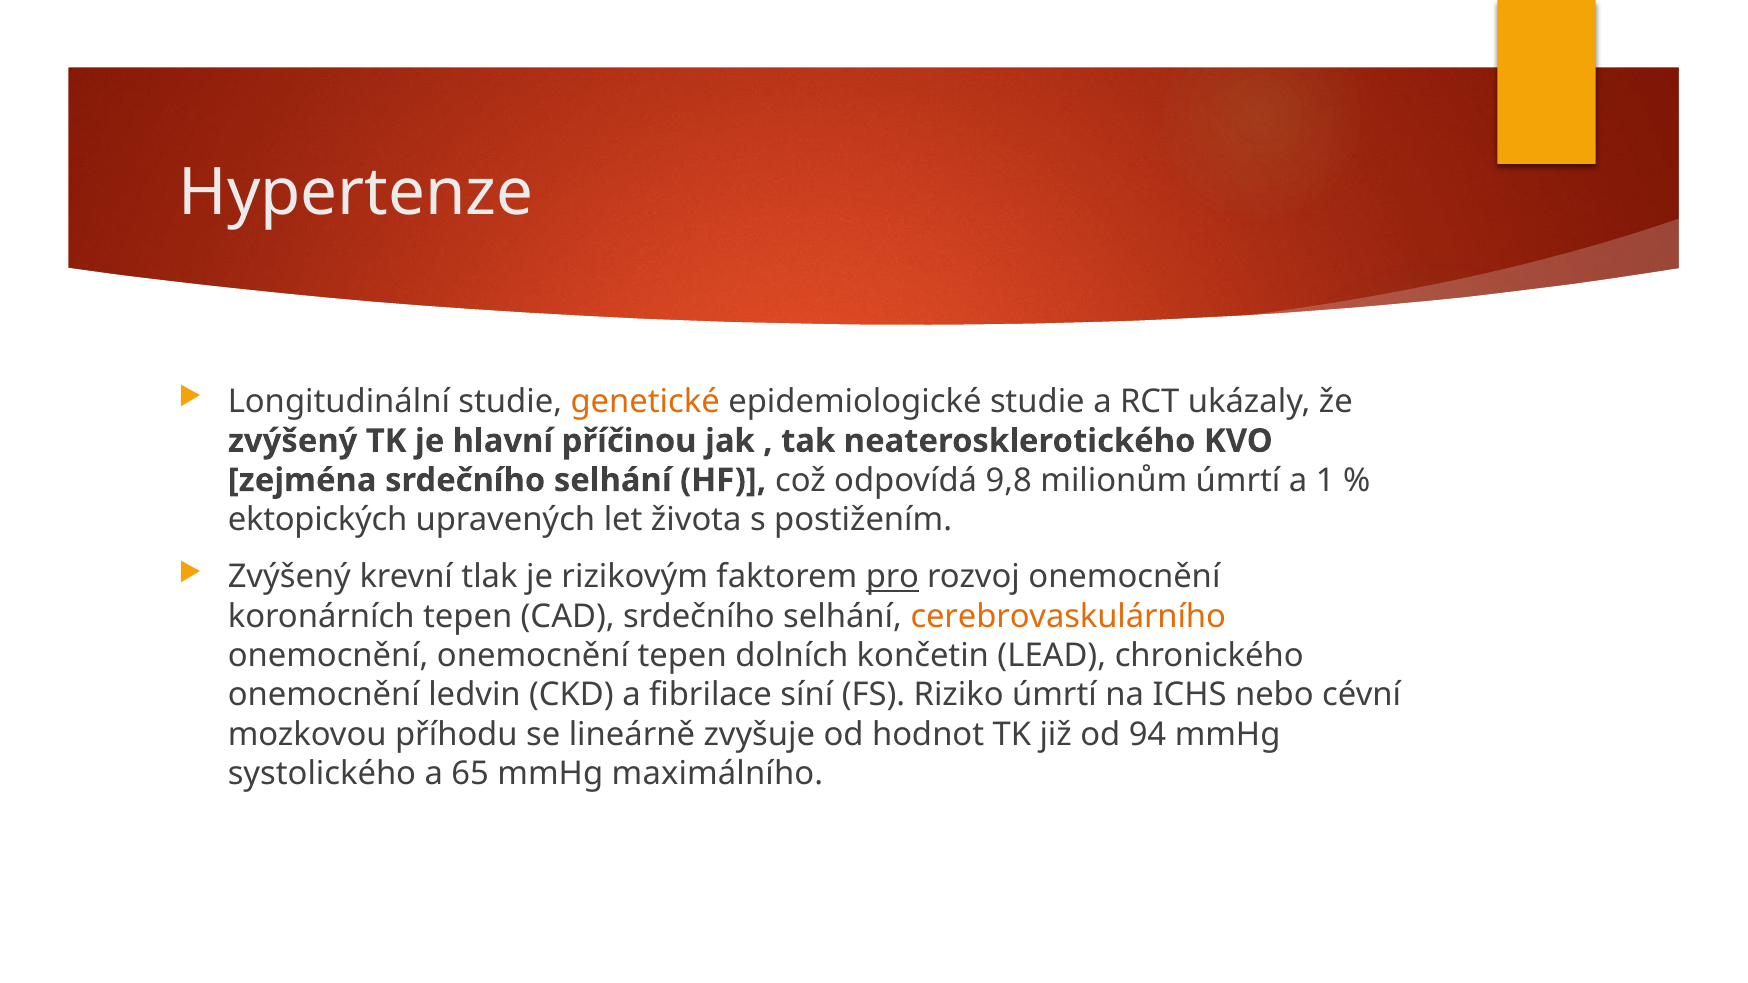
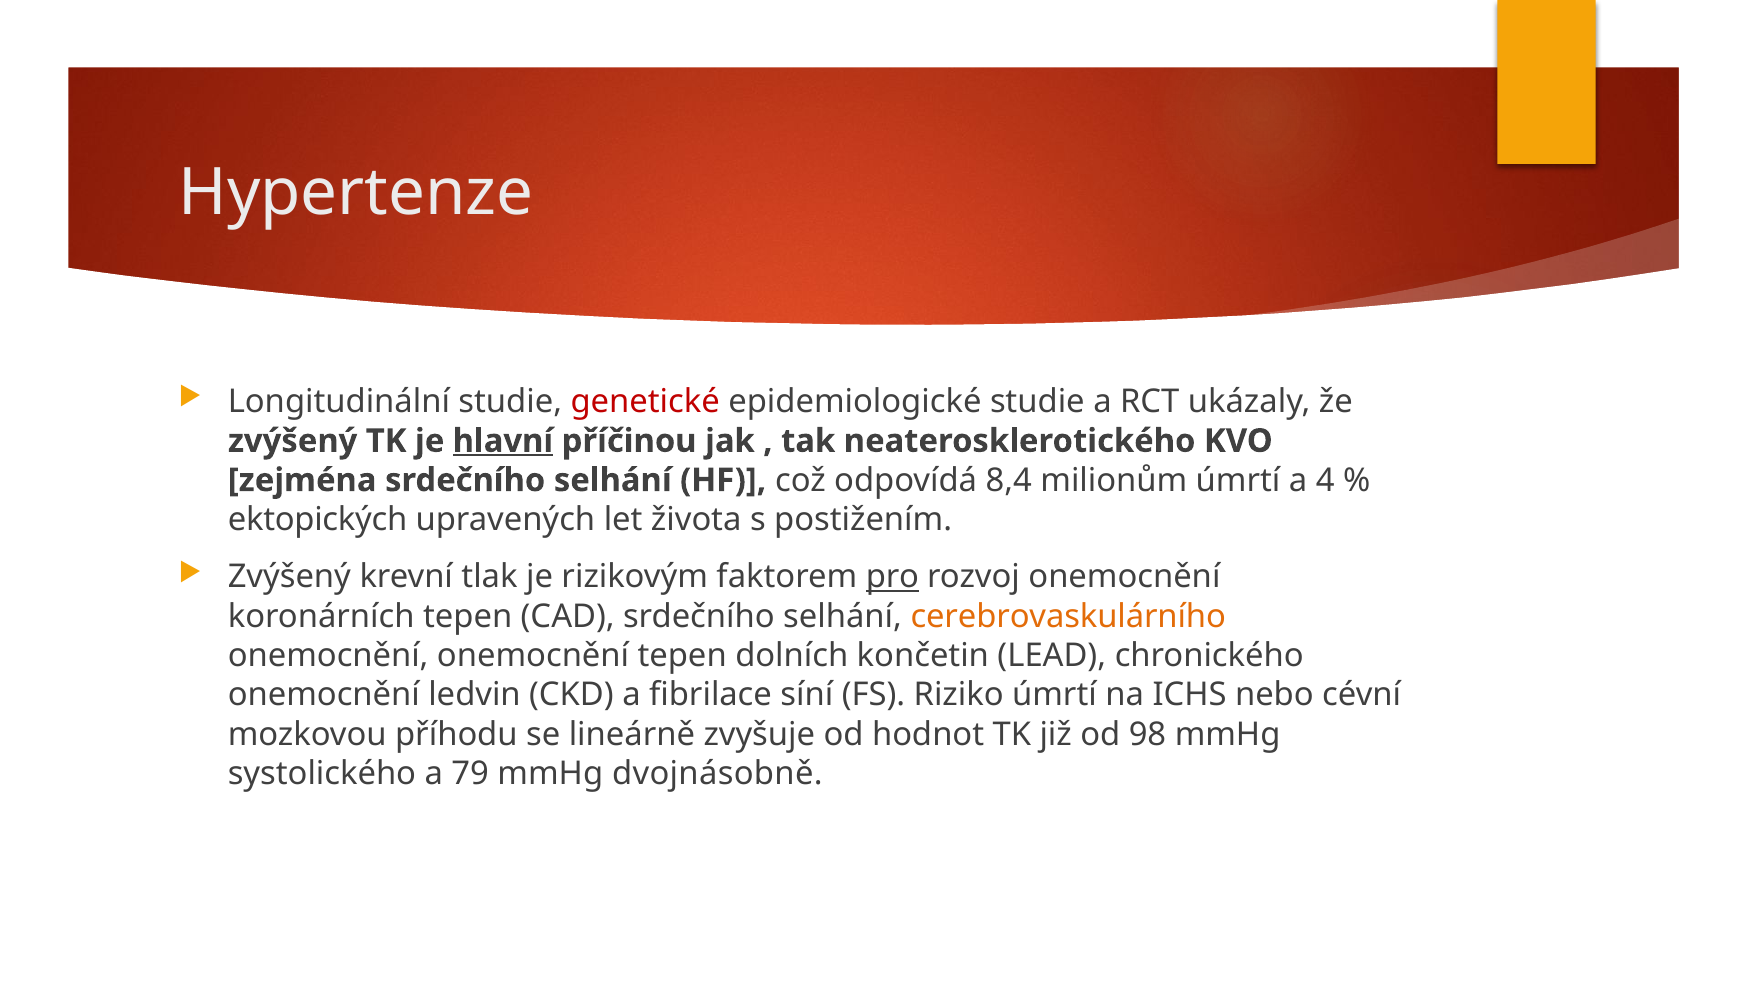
genetické colour: orange -> red (645, 402)
hlavní underline: none -> present (503, 441)
9,8: 9,8 -> 8,4 (1009, 480)
1: 1 -> 4 (1325, 480)
94: 94 -> 98 (1147, 735)
65: 65 -> 79 (470, 774)
maximálního: maximálního -> dvojnásobně (717, 774)
